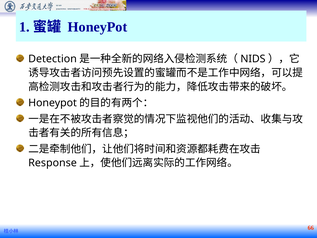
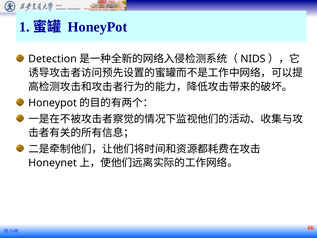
Response: Response -> Honeynet (53, 163)
